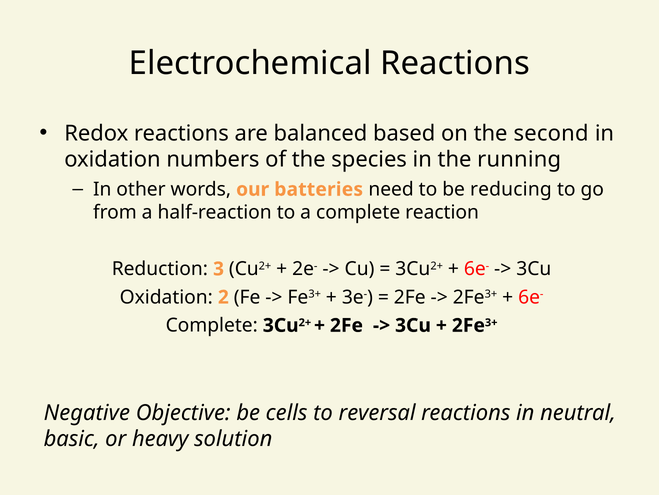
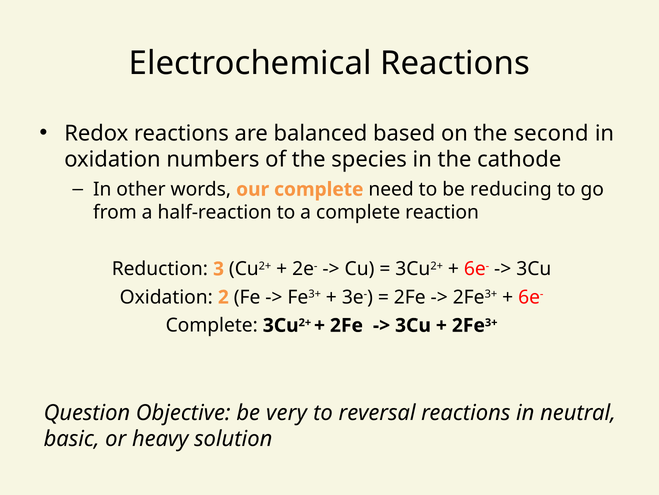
running: running -> cathode (519, 159)
our batteries: batteries -> complete (319, 189)
Negative: Negative -> Question (87, 412)
cells: cells -> very (286, 412)
